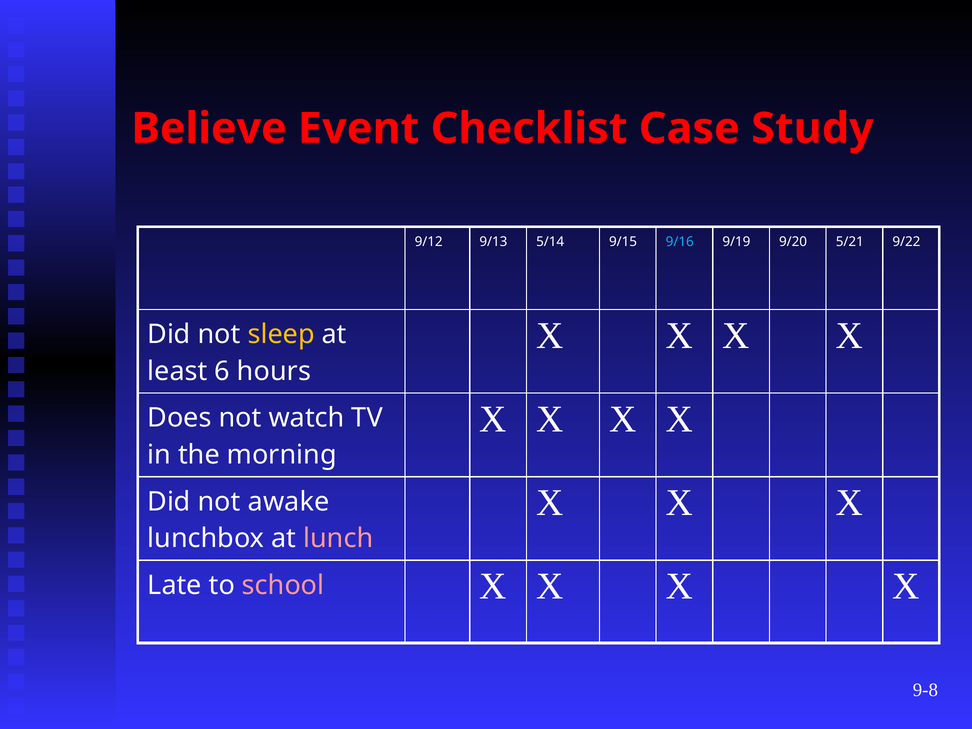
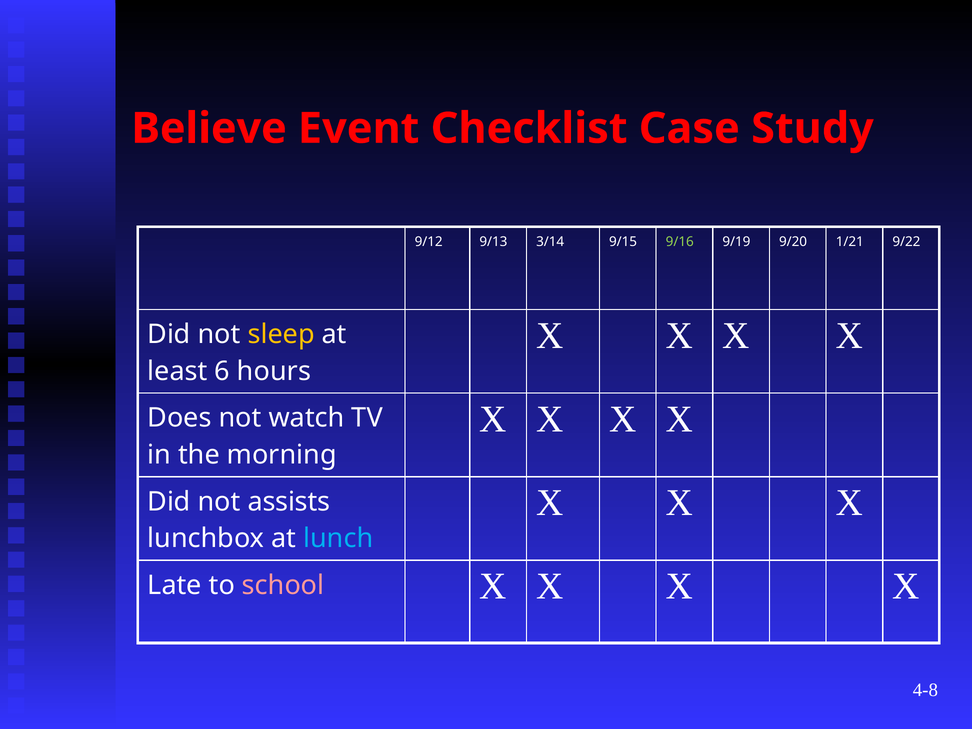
5/14: 5/14 -> 3/14 (550, 242)
9/16 colour: light blue -> light green (680, 242)
5/21: 5/21 -> 1/21 (850, 242)
awake: awake -> assists (289, 502)
lunch colour: pink -> light blue (338, 539)
9-8: 9-8 -> 4-8 (925, 690)
